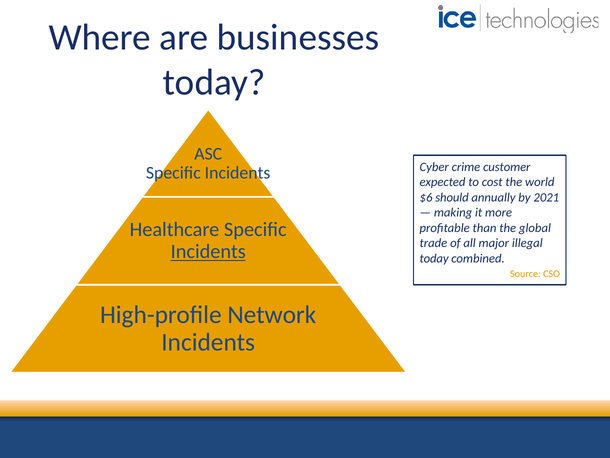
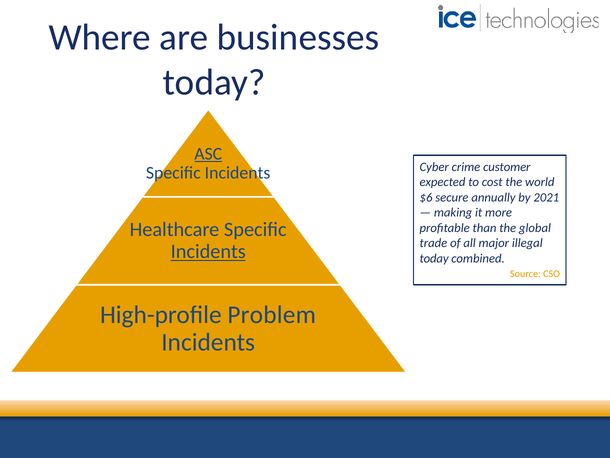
ASC underline: none -> present (208, 154)
should: should -> secure (452, 197)
Network: Network -> Problem (272, 314)
